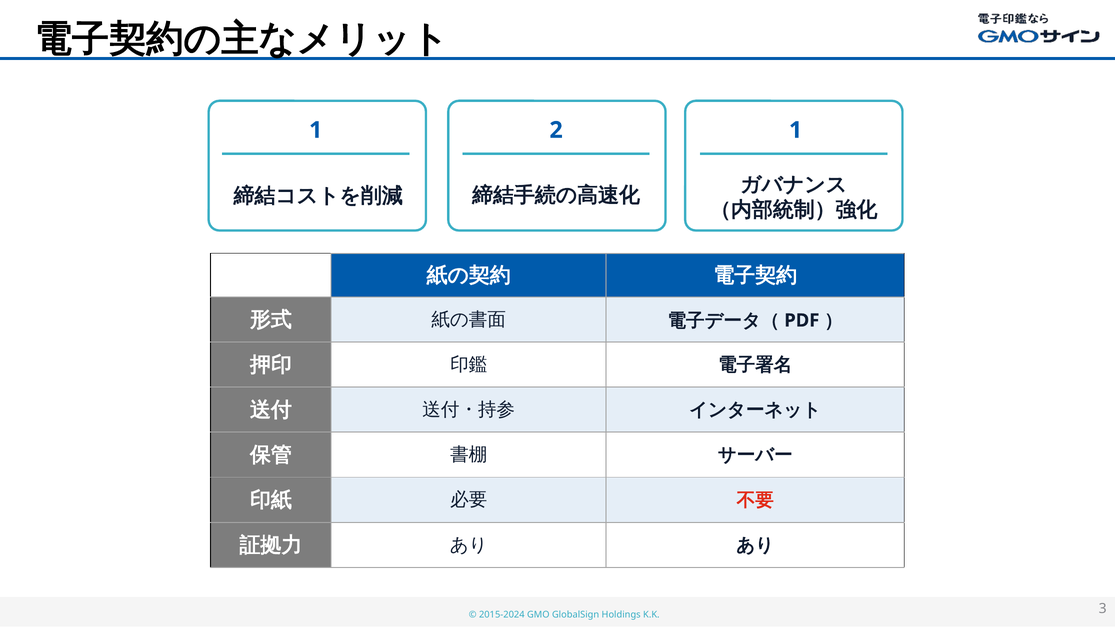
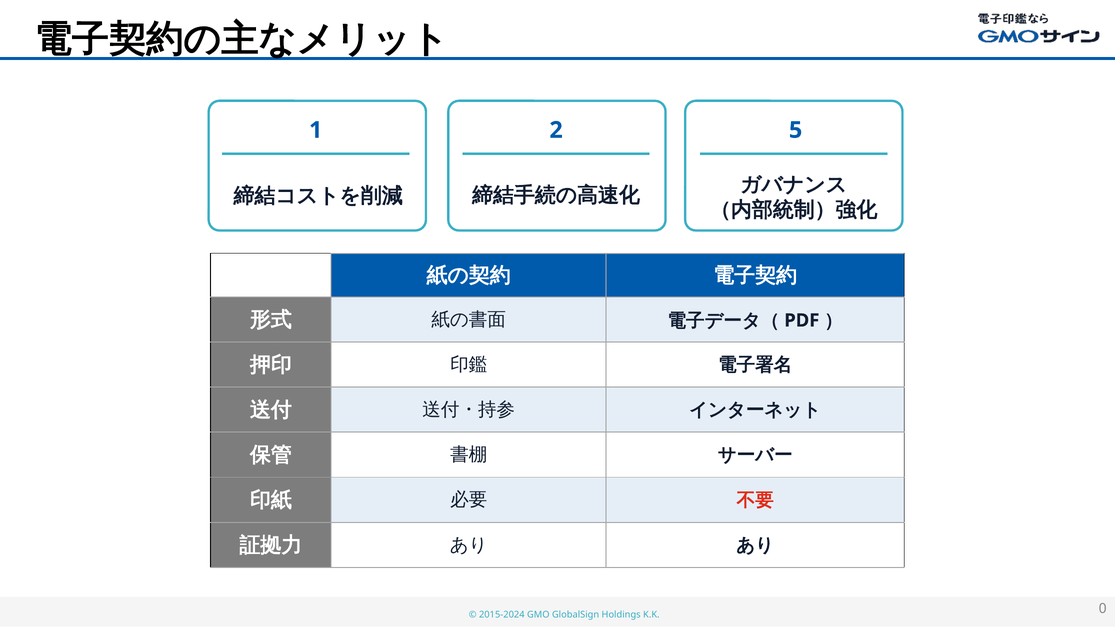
2 1: 1 -> 5 (796, 130)
3: 3 -> 0 (1103, 609)
